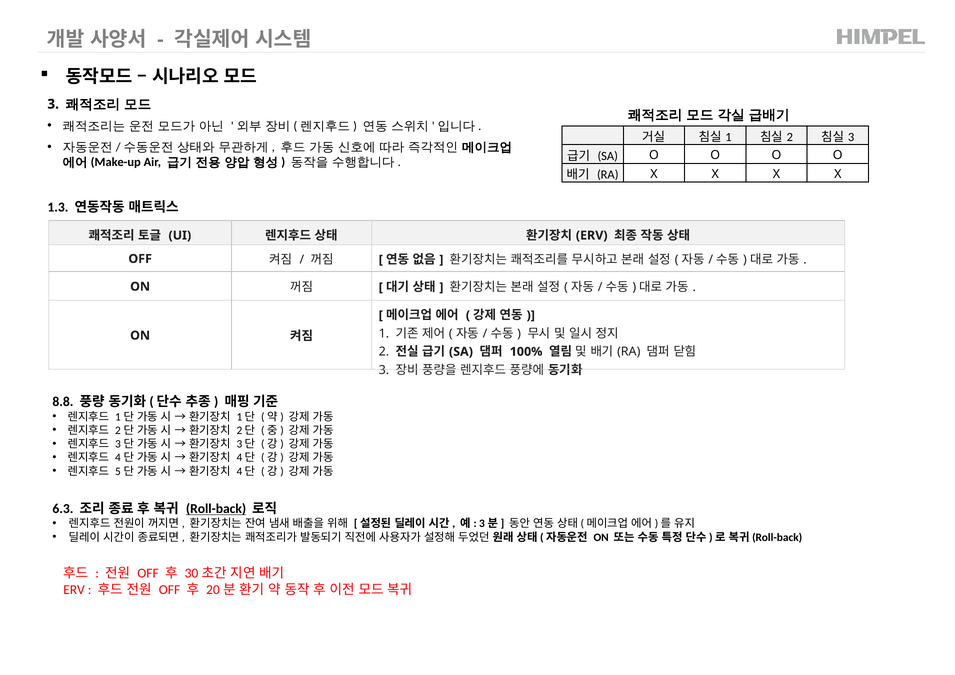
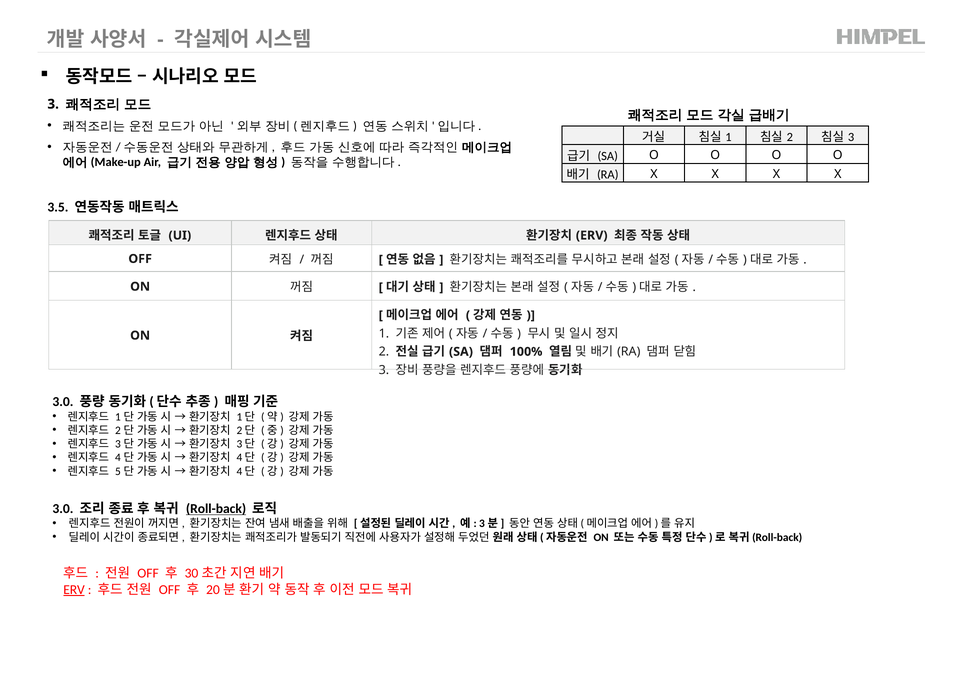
1.3: 1.3 -> 3.5 (58, 207)
8.8: 8.8 -> 3.0 (63, 402)
6.3: 6.3 -> 3.0 (63, 509)
ERV underline: none -> present (74, 590)
